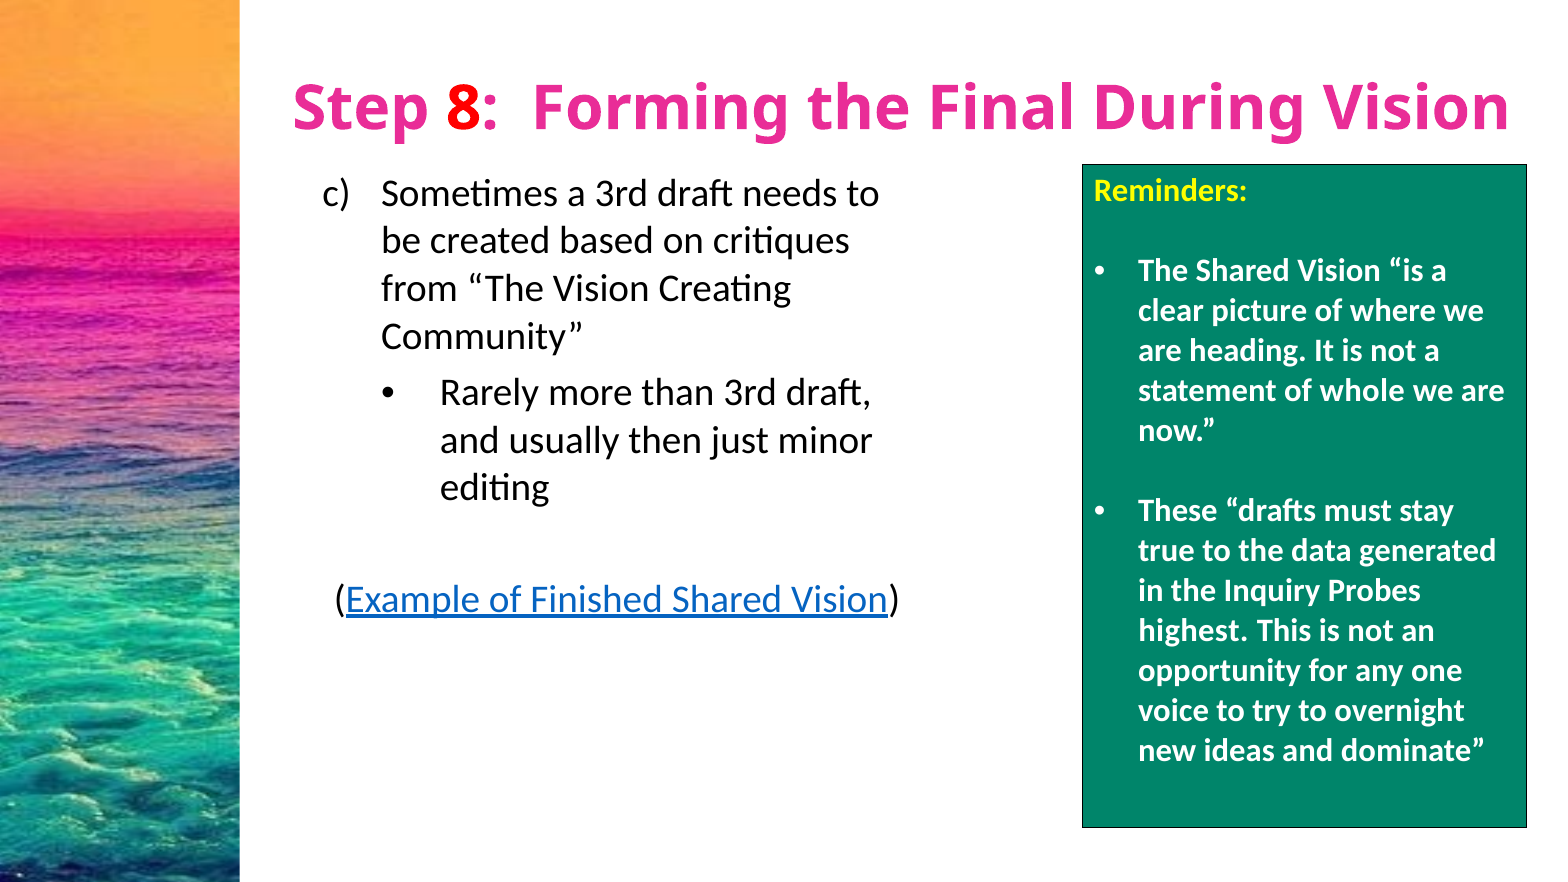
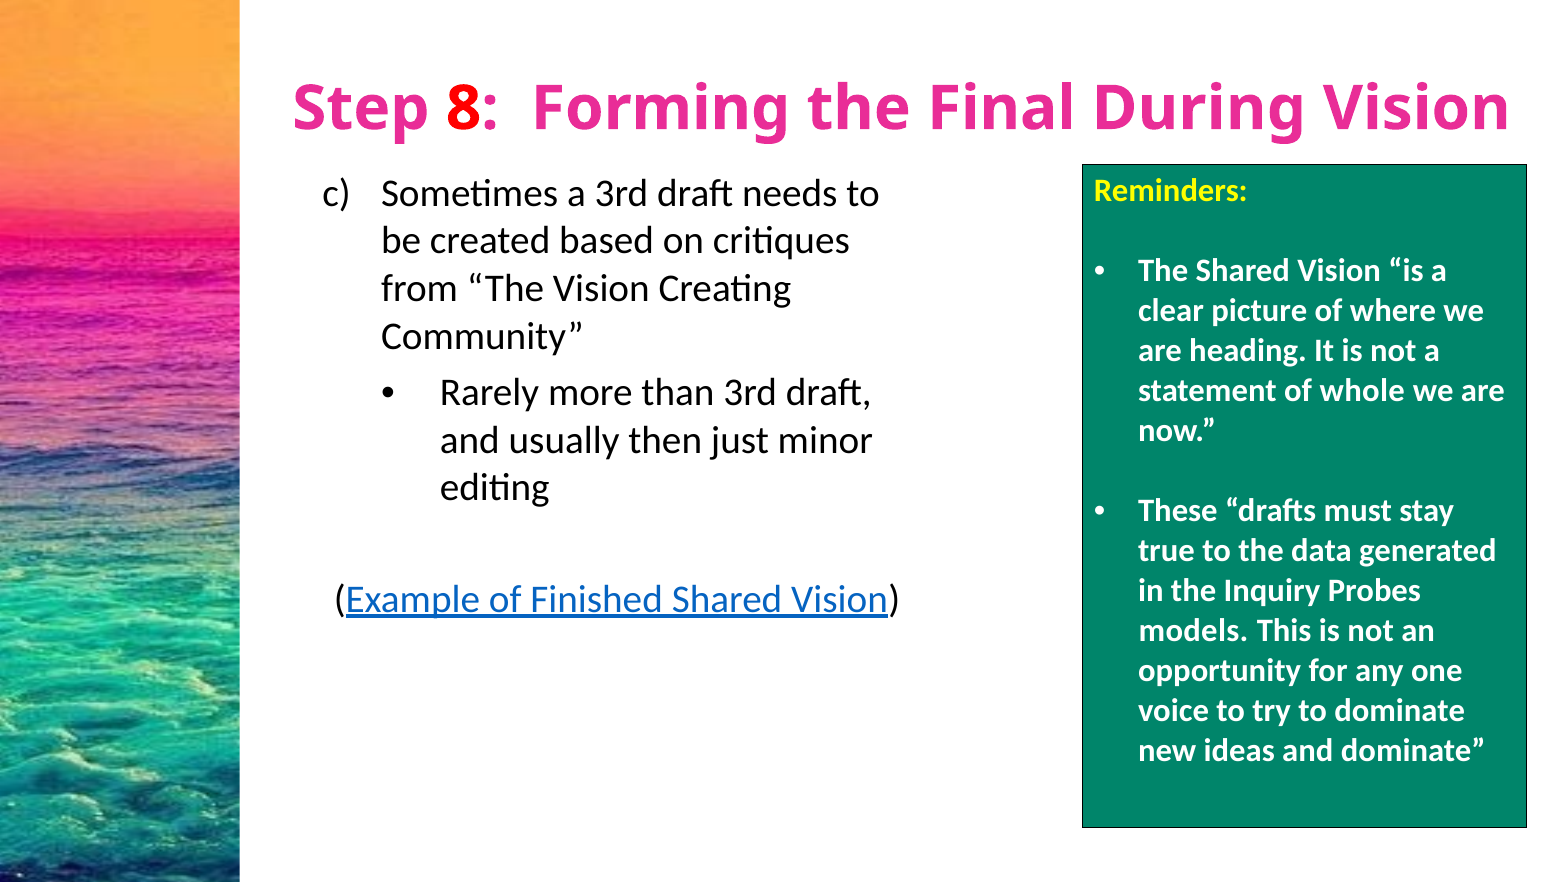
highest: highest -> models (1194, 631)
to overnight: overnight -> dominate (1400, 711)
